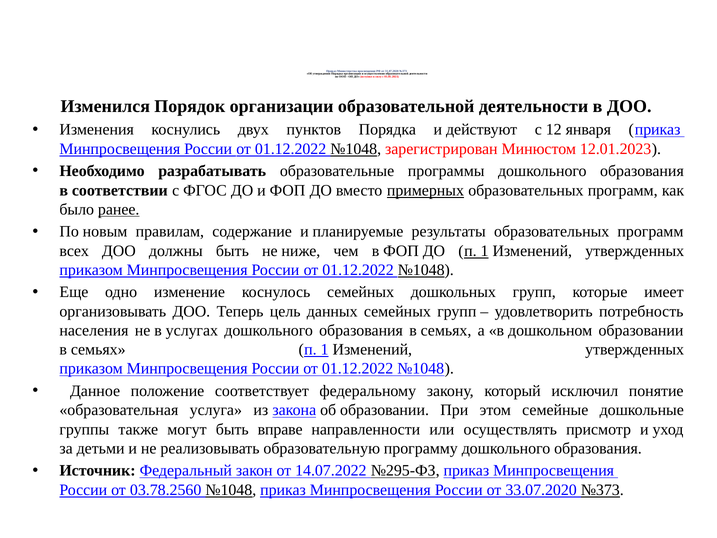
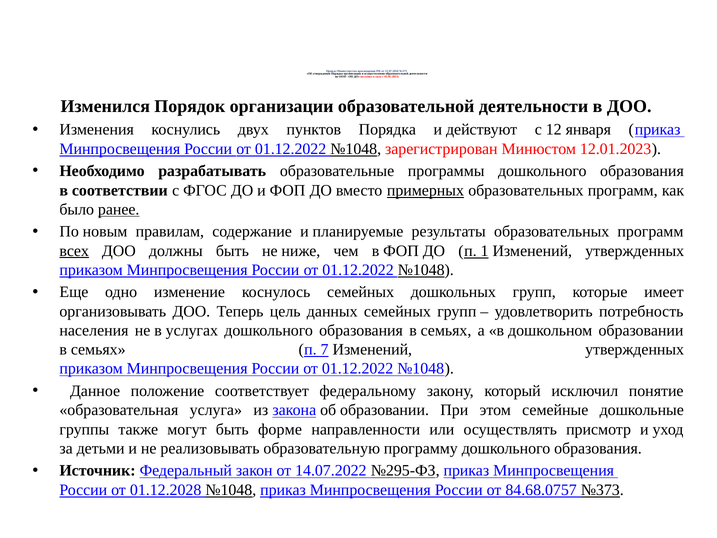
всех underline: none -> present (74, 251)
семьях п 1: 1 -> 7 (325, 349)
вправе: вправе -> форме (280, 429)
03.78.2560: 03.78.2560 -> 01.12.2028 (166, 490)
33.07.2020: 33.07.2020 -> 84.68.0757 (541, 490)
